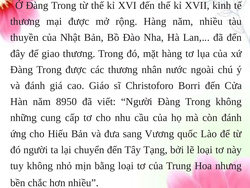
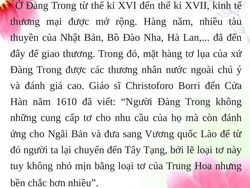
8950: 8950 -> 1610 (67, 101)
Hiếu: Hiếu -> Ngãi (58, 133)
